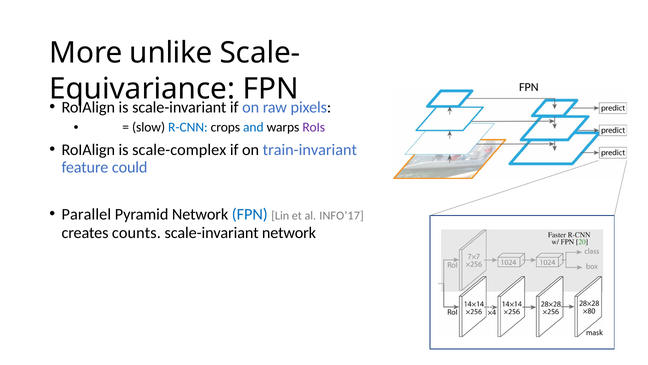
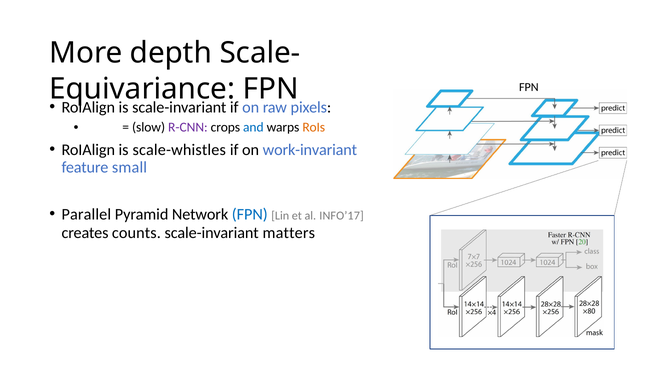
unlike: unlike -> depth (171, 53)
R-CNN colour: blue -> purple (188, 127)
RoIs colour: purple -> orange (314, 127)
scale-complex: scale-complex -> scale-whistles (179, 150)
train-invariant: train-invariant -> work-invariant (310, 150)
could: could -> small (130, 167)
scale-invariant network: network -> matters (289, 232)
